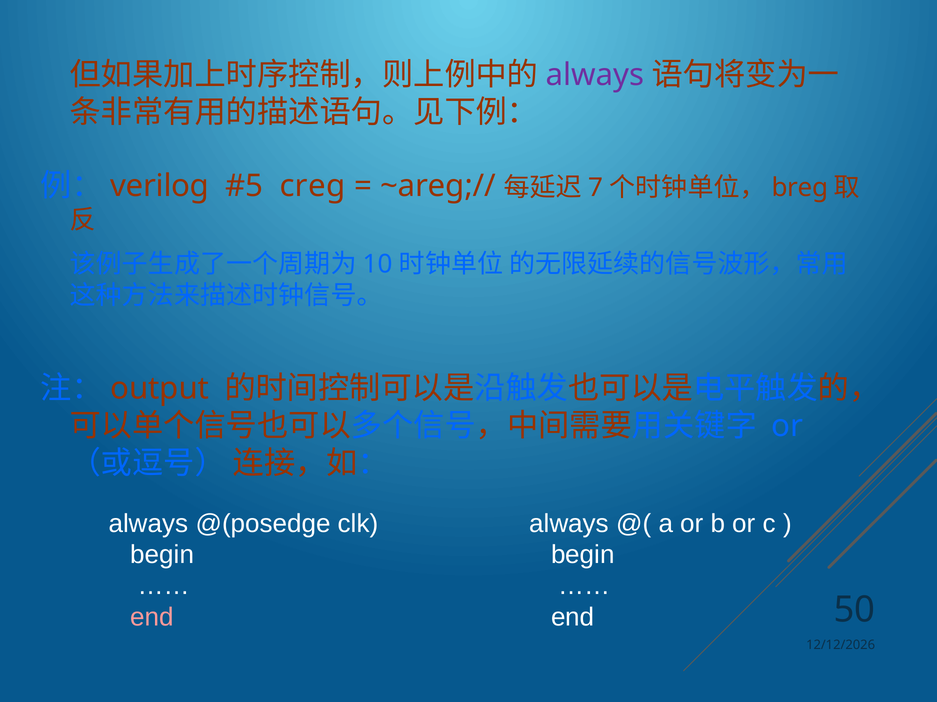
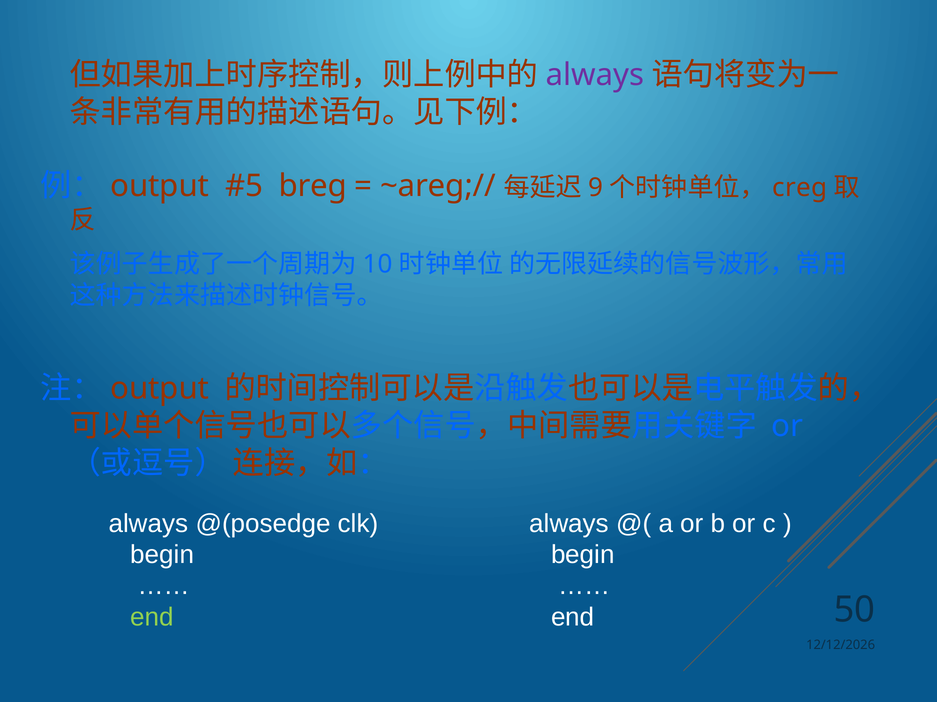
verilog: verilog -> output (160, 186)
creg: creg -> breg (313, 186)
7: 7 -> 9 (596, 188)
breg: breg -> creg (800, 188)
end colour: pink -> light green (152, 618)
